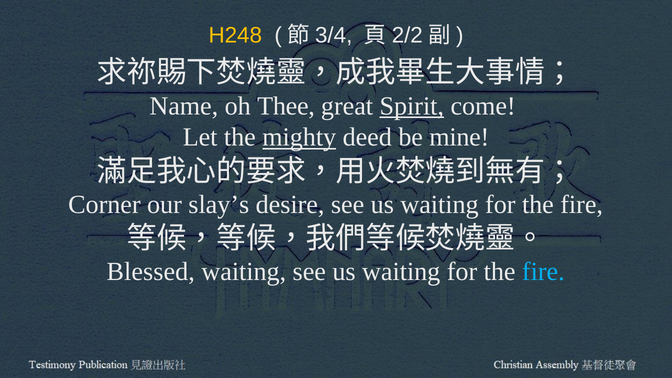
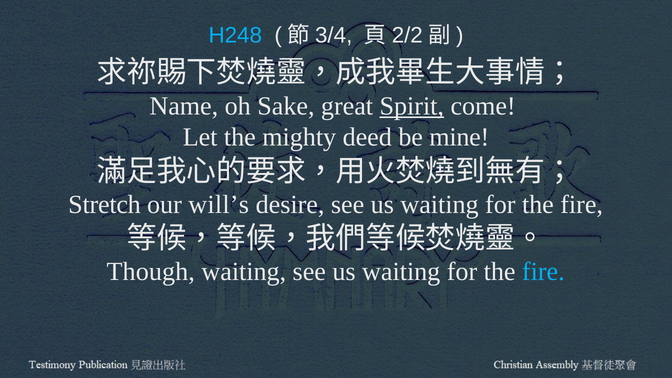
H248 colour: yellow -> light blue (235, 35)
Thee: Thee -> Sake (286, 106)
mighty underline: present -> none (299, 137)
Corner: Corner -> Stretch (105, 205)
slay’s: slay’s -> will’s (219, 205)
Blessed: Blessed -> Though (151, 272)
